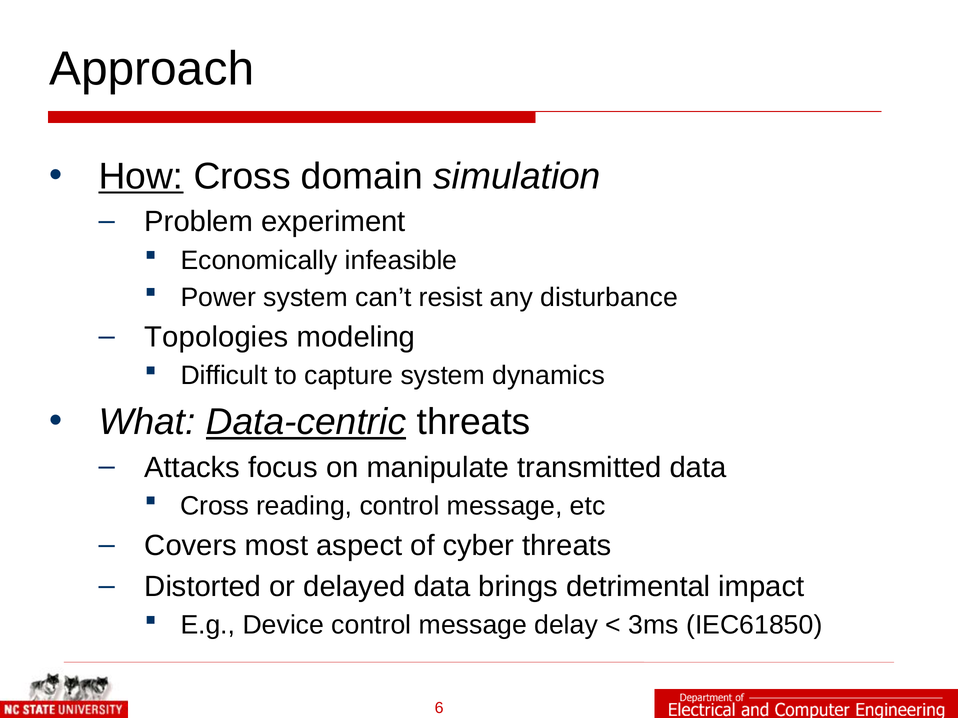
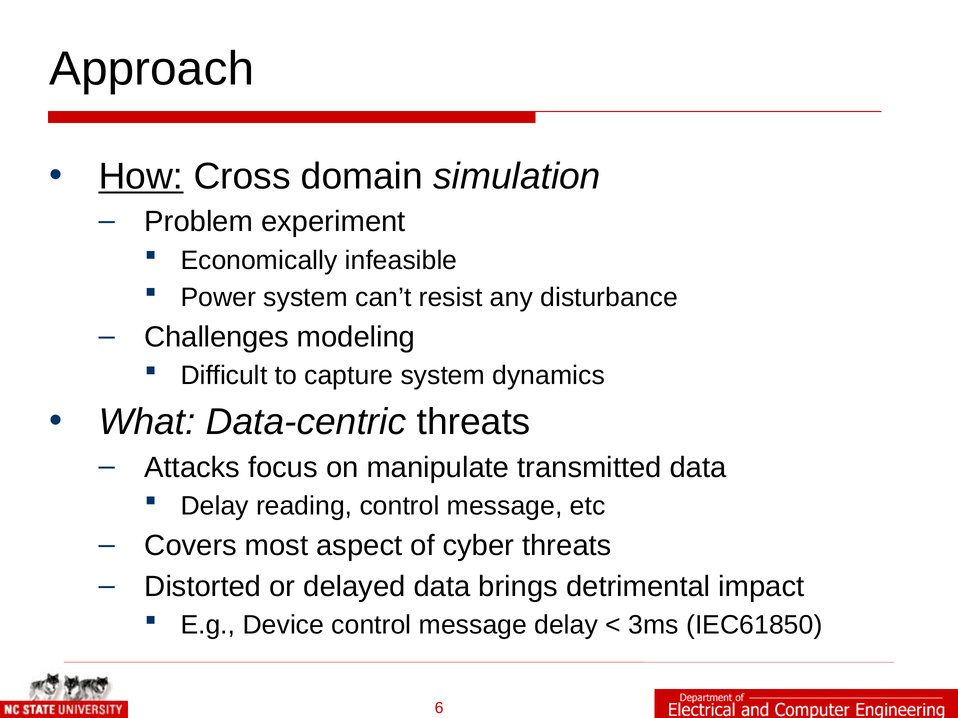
Topologies: Topologies -> Challenges (217, 337)
Data-centric underline: present -> none (306, 422)
Cross: Cross -> Delay (215, 506)
